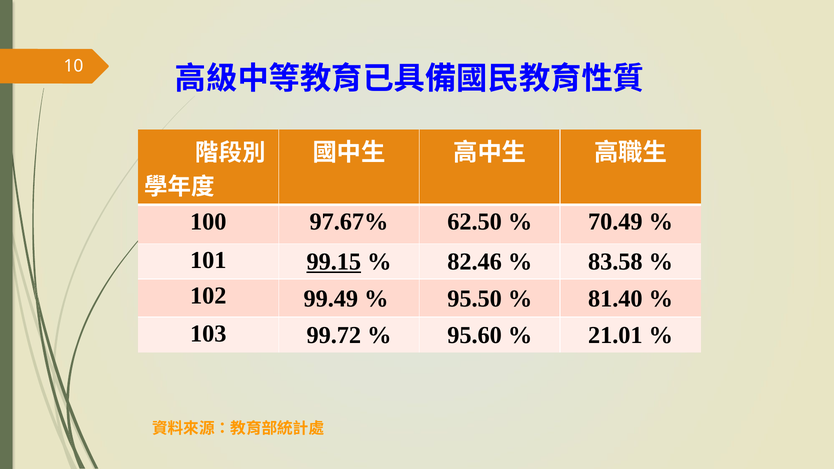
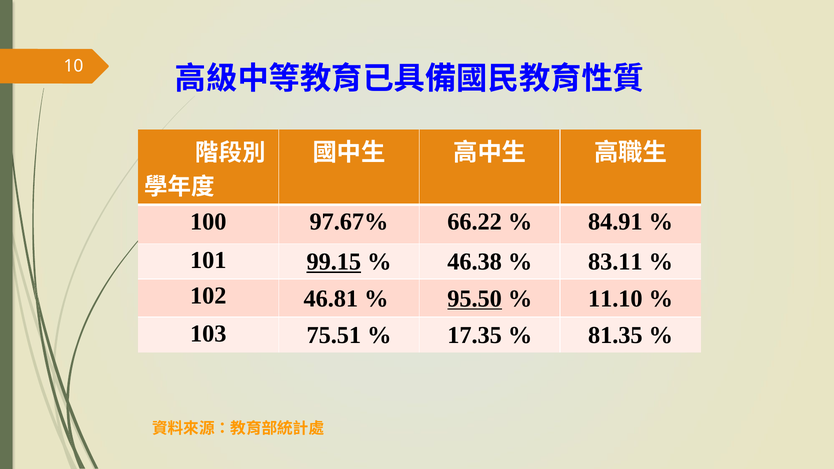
62.50: 62.50 -> 66.22 (475, 222)
70.49: 70.49 -> 84.91 (615, 222)
82.46: 82.46 -> 46.38 (475, 262)
83.58: 83.58 -> 83.11 (615, 262)
99.49: 99.49 -> 46.81 (331, 299)
95.50 underline: none -> present (475, 299)
81.40: 81.40 -> 11.10 (615, 299)
99.72: 99.72 -> 75.51 (334, 335)
95.60: 95.60 -> 17.35 (475, 335)
21.01: 21.01 -> 81.35 (615, 335)
